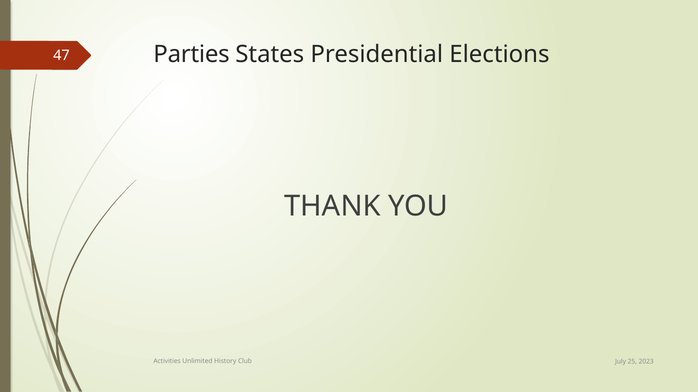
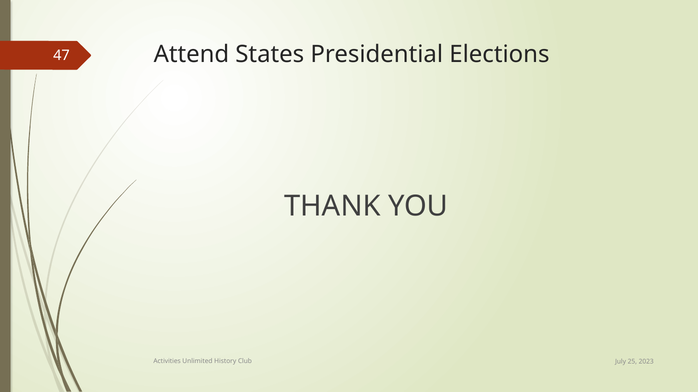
Parties: Parties -> Attend (191, 54)
